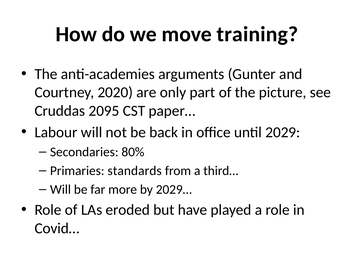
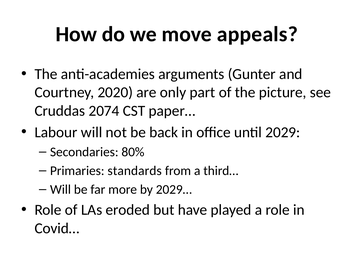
training: training -> appeals (257, 34)
2095: 2095 -> 2074 (104, 111)
